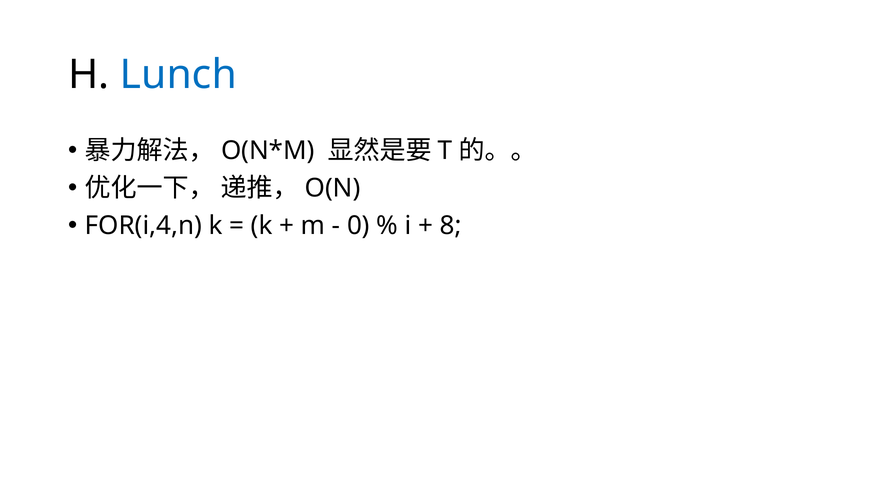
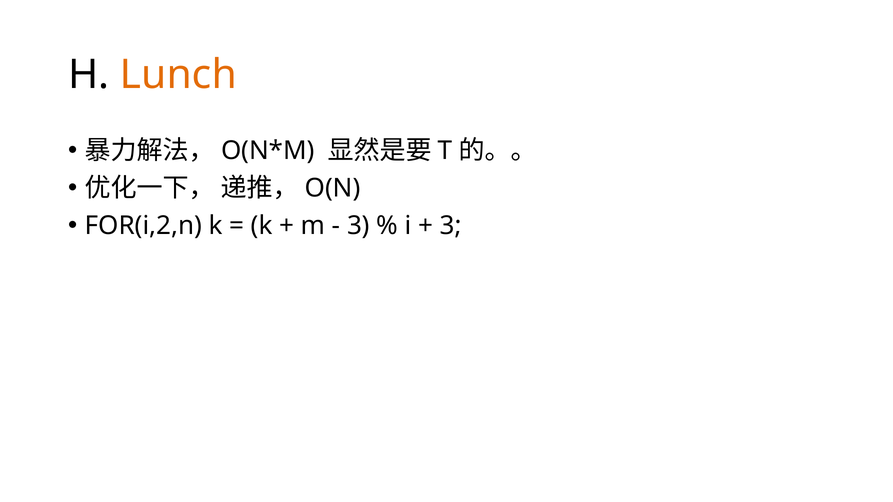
Lunch colour: blue -> orange (178, 75)
FOR(i,4,n: FOR(i,4,n -> FOR(i,2,n (143, 226)
0: 0 -> 3 (358, 226)
8: 8 -> 3 (451, 226)
